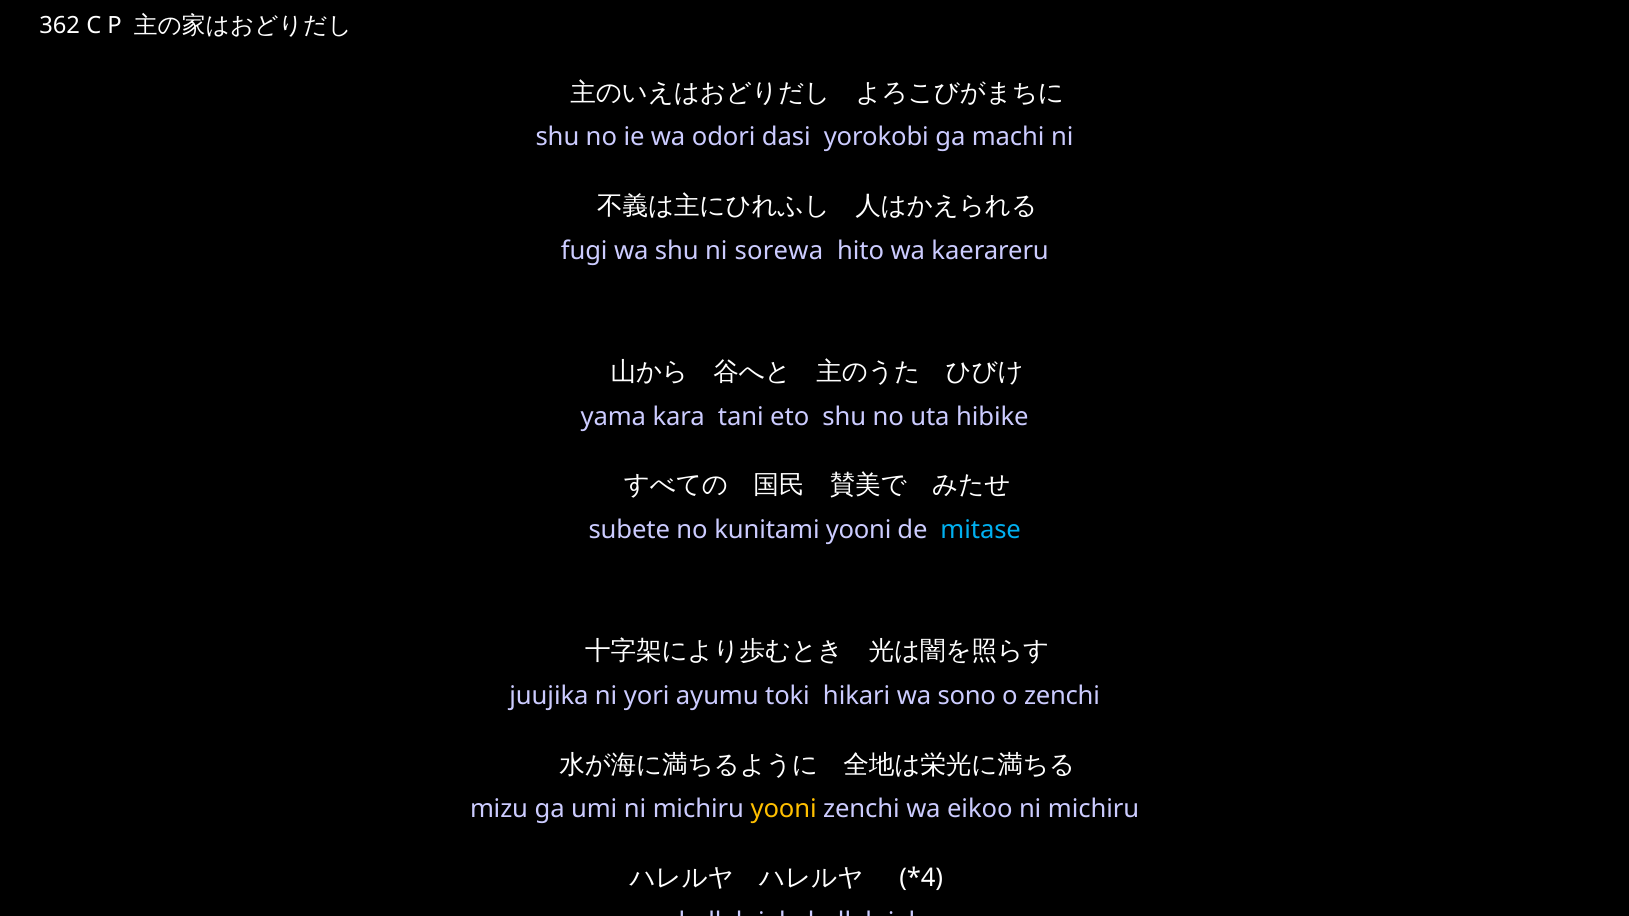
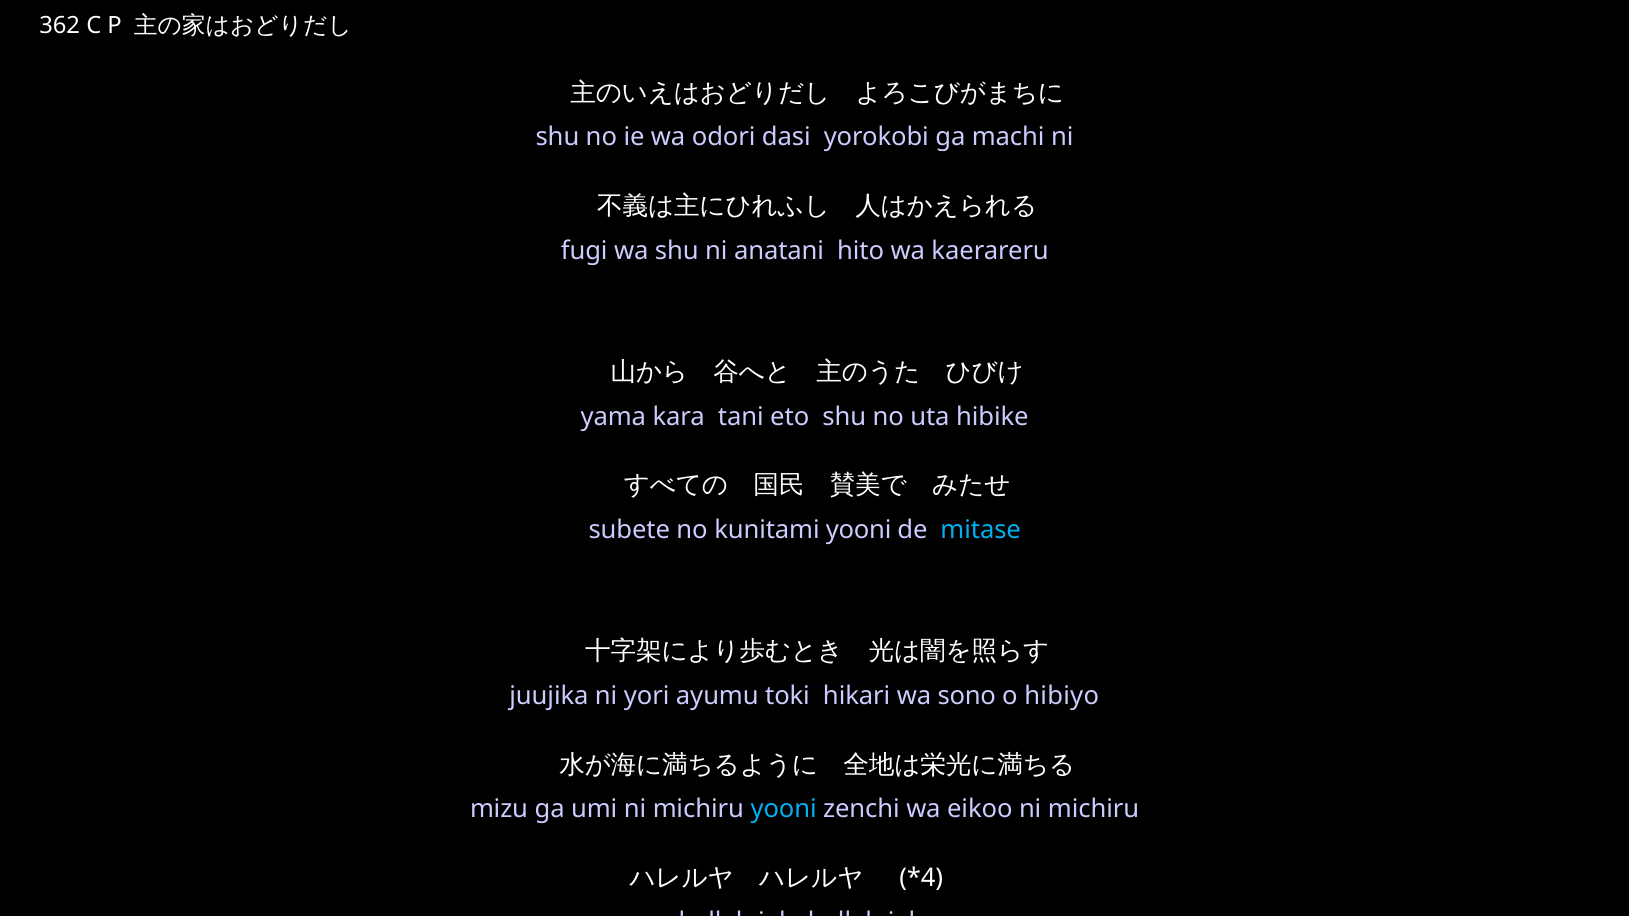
sorewa: sorewa -> anatani (779, 251)
o zenchi: zenchi -> hibiyo (1062, 696)
yooni colour: yellow -> light blue (784, 809)
